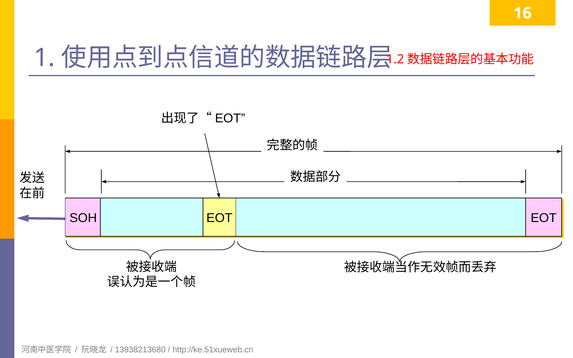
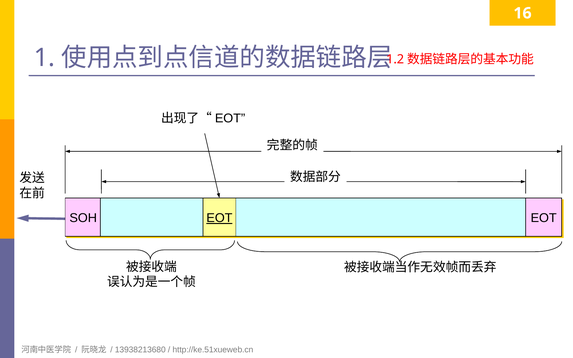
EOT underline: none -> present (219, 218)
